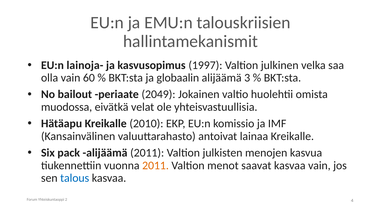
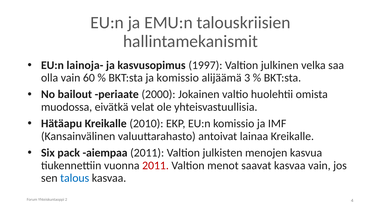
ja globaalin: globaalin -> komissio (178, 78)
2049: 2049 -> 2000 (158, 95)
pack alijäämä: alijäämä -> aiempaa (105, 153)
2011 colour: orange -> red (155, 166)
